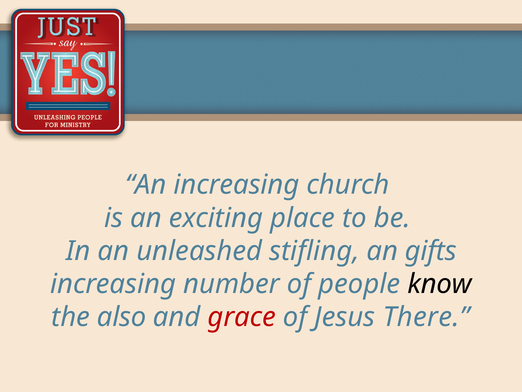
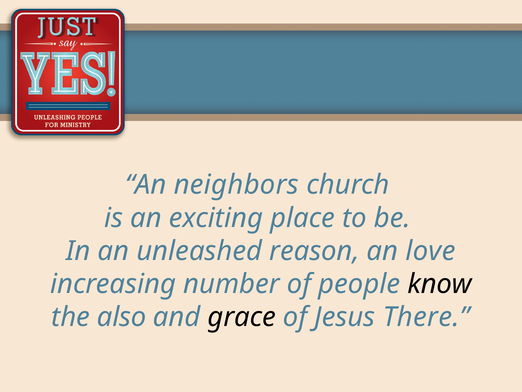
An increasing: increasing -> neighbors (236, 185)
stifling: stifling -> reason (314, 251)
gifts: gifts -> love (430, 251)
grace colour: red -> black (242, 317)
